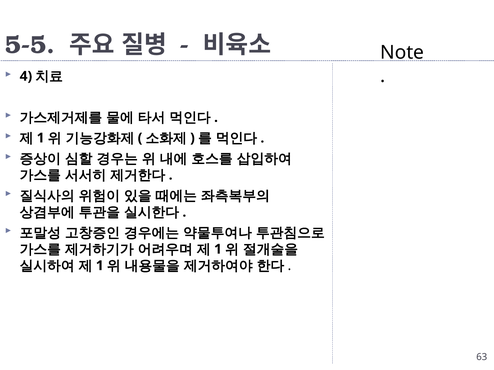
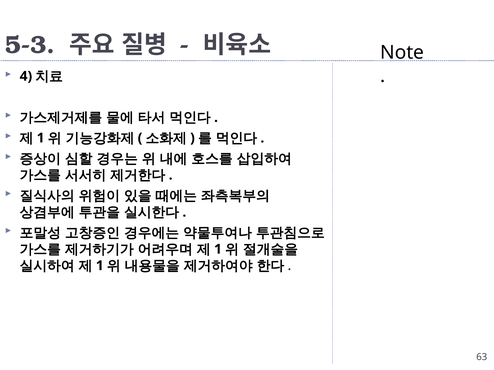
5-5: 5-5 -> 5-3 (30, 45)
